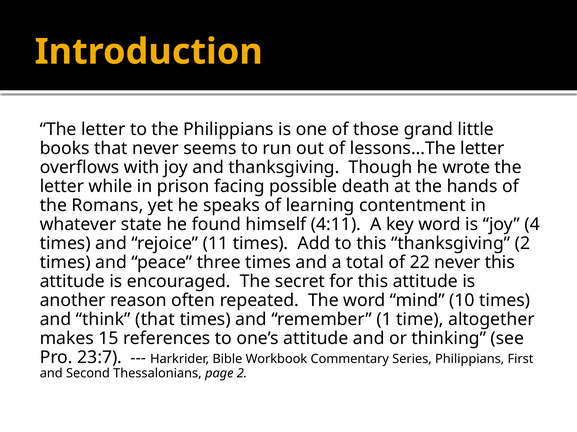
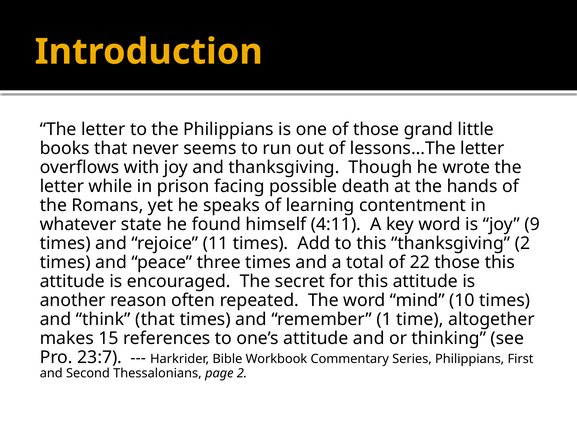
4: 4 -> 9 (532, 225)
22 never: never -> those (457, 263)
